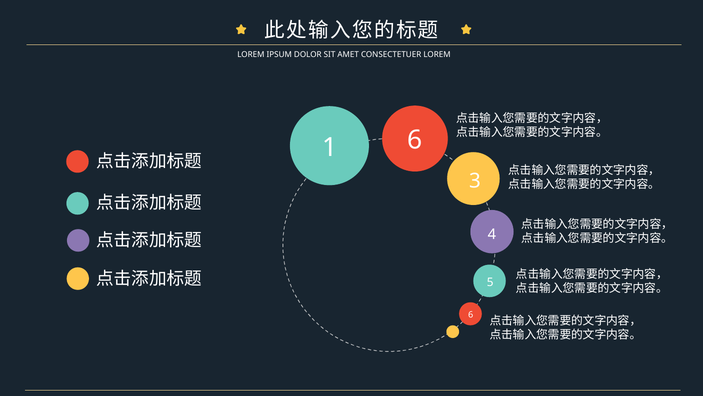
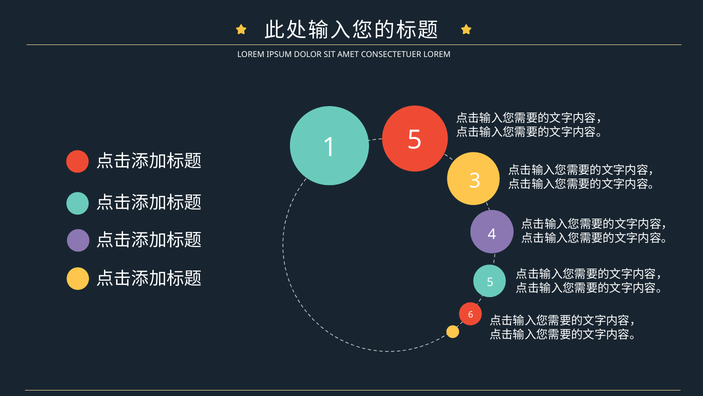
1 6: 6 -> 5 (415, 140)
